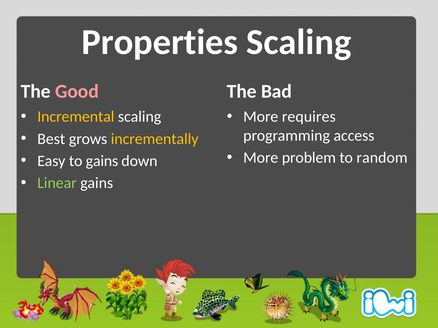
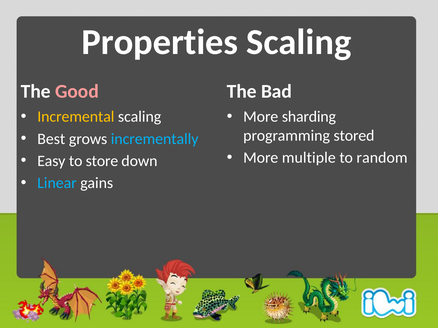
requires: requires -> sharding (309, 117)
access: access -> stored (354, 136)
incrementally colour: yellow -> light blue (155, 139)
problem: problem -> multiple (309, 158)
to gains: gains -> store (102, 161)
Linear colour: light green -> light blue (57, 183)
